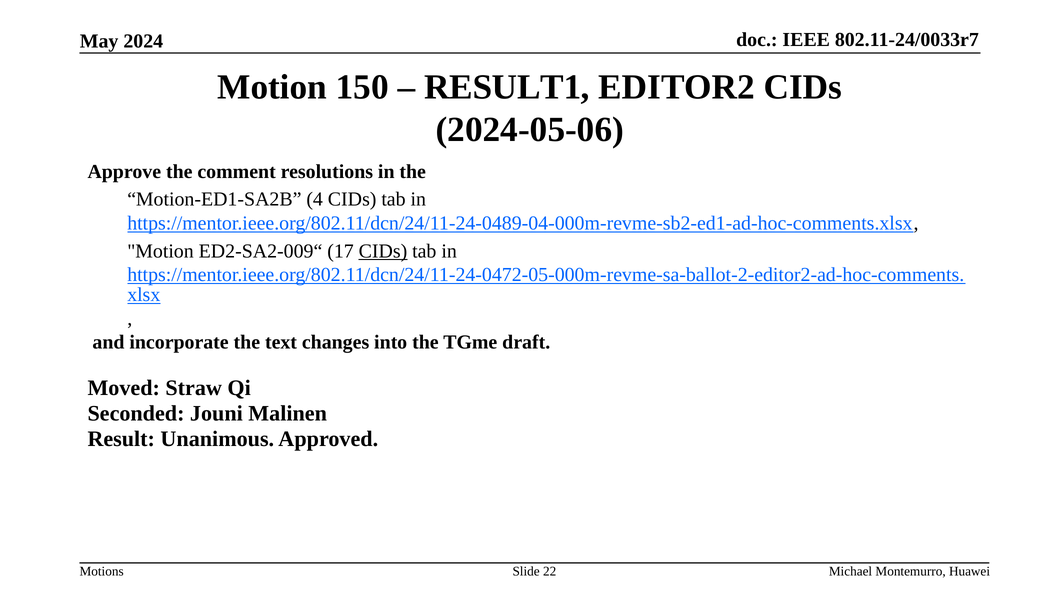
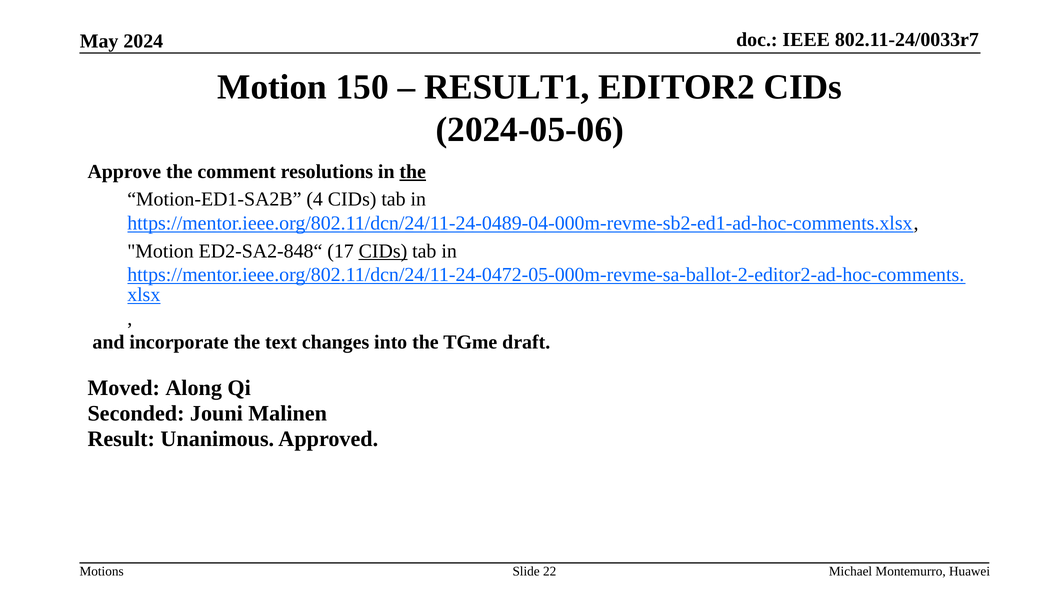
the underline: none -> present (413, 172)
ED2-SA2-009“: ED2-SA2-009“ -> ED2-SA2-848“ (261, 251)
Straw: Straw -> Along (194, 388)
